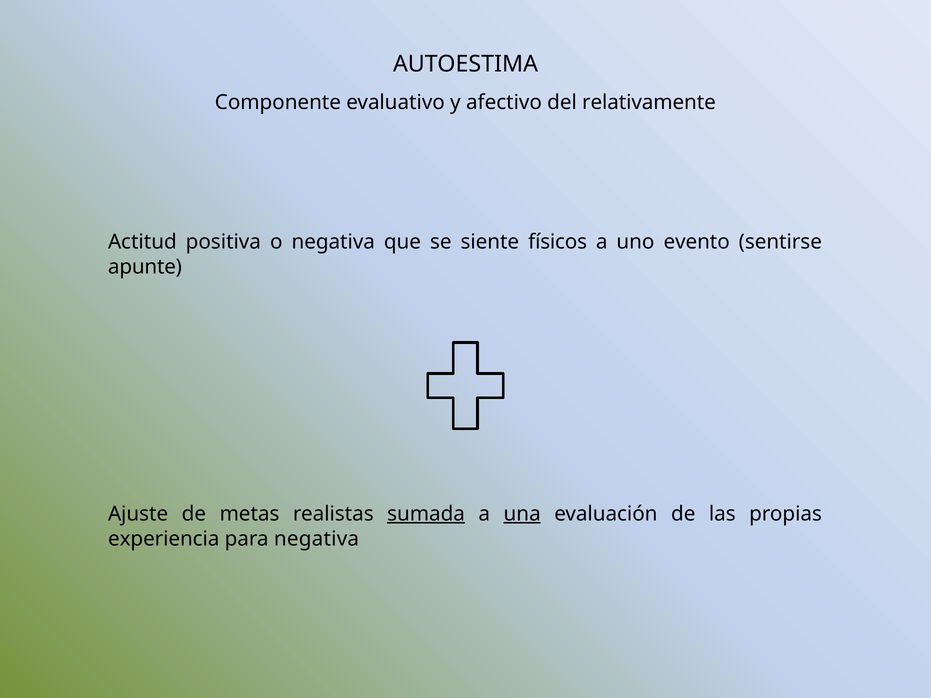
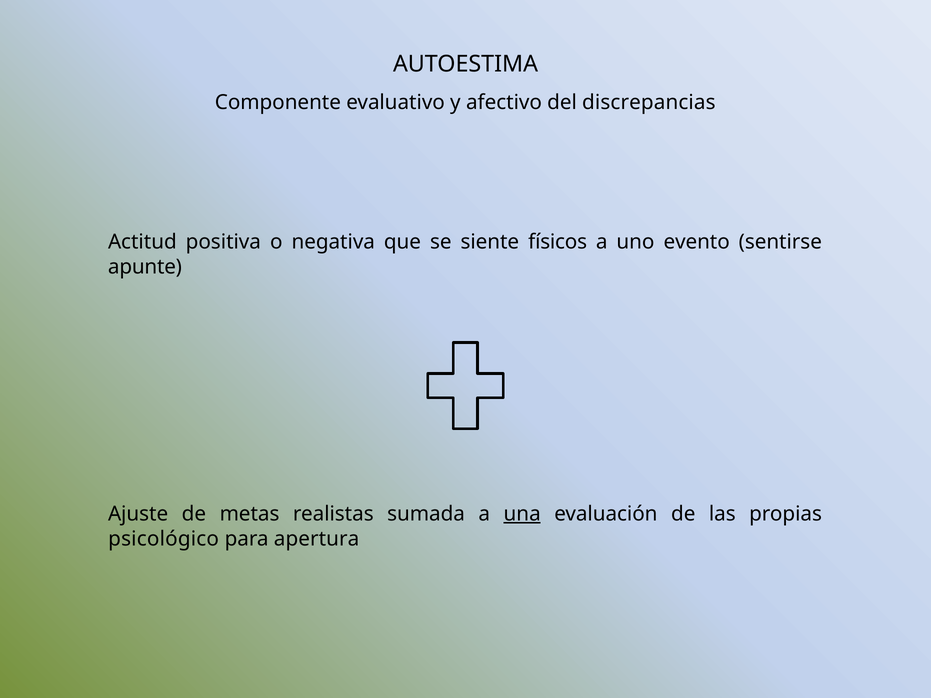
relativamente: relativamente -> discrepancias (649, 103)
sumada underline: present -> none (426, 514)
experiencia: experiencia -> psicológico (164, 539)
para negativa: negativa -> apertura (317, 539)
